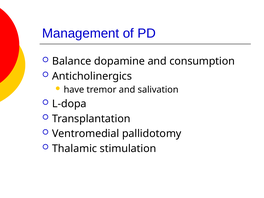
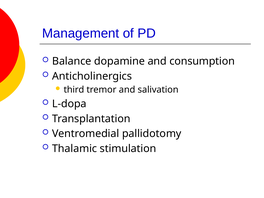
have: have -> third (74, 90)
